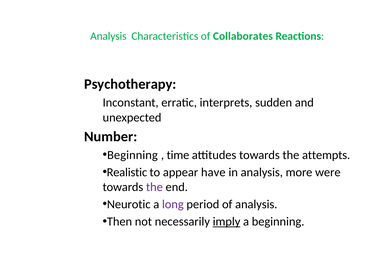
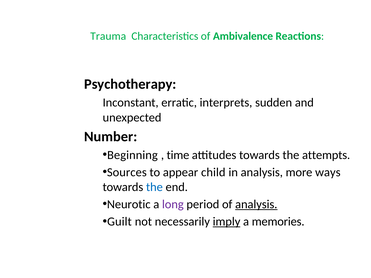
Analysis: Analysis -> Trauma (108, 36)
Collaborates: Collaborates -> Ambivalence (243, 36)
Realistic: Realistic -> Sources (127, 172)
have: have -> child (213, 172)
were: were -> ways (328, 172)
the colour: purple -> blue (154, 187)
analysis underline: none -> present (256, 205)
Then: Then -> Guilt (119, 222)
a beginning: beginning -> memories (278, 222)
